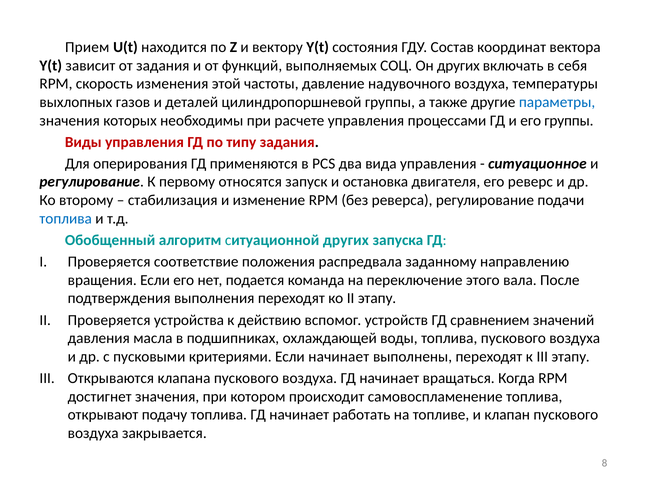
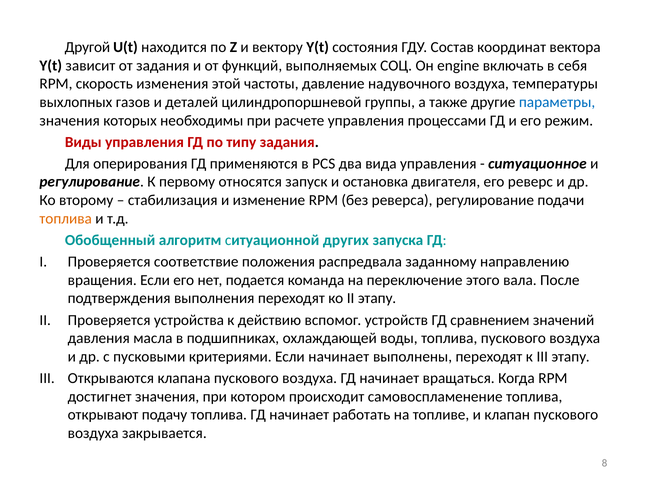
Прием: Прием -> Другой (87, 47)
Он других: других -> engine (458, 65)
его группы: группы -> режим (569, 120)
топлива colour: blue -> orange (66, 218)
